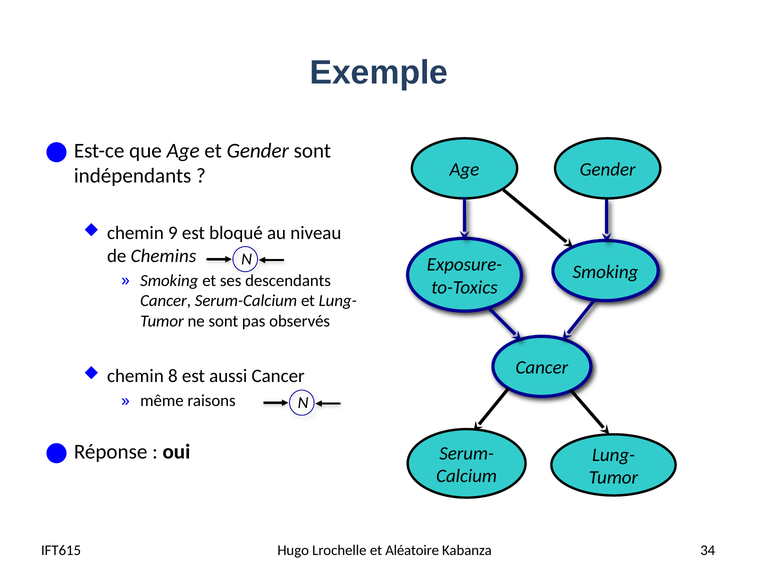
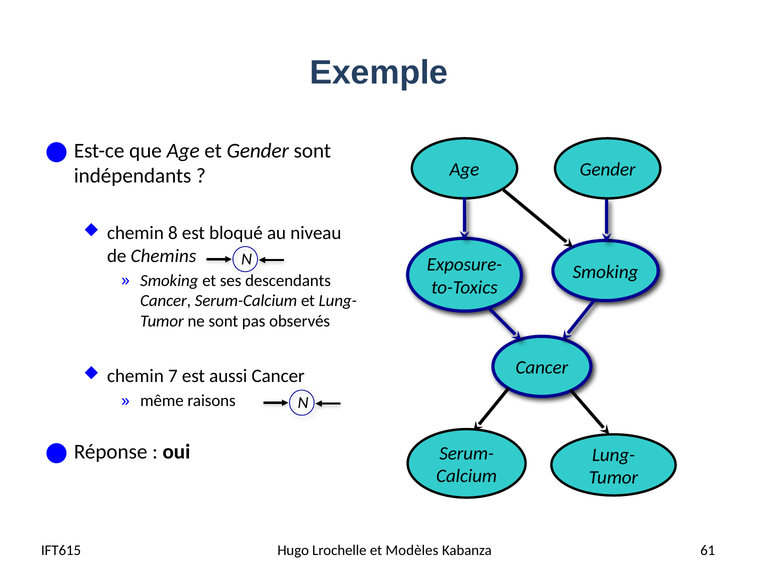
9: 9 -> 8 (173, 233)
8: 8 -> 7 (173, 376)
Aléatoire: Aléatoire -> Modèles (412, 550)
34: 34 -> 61 (708, 550)
